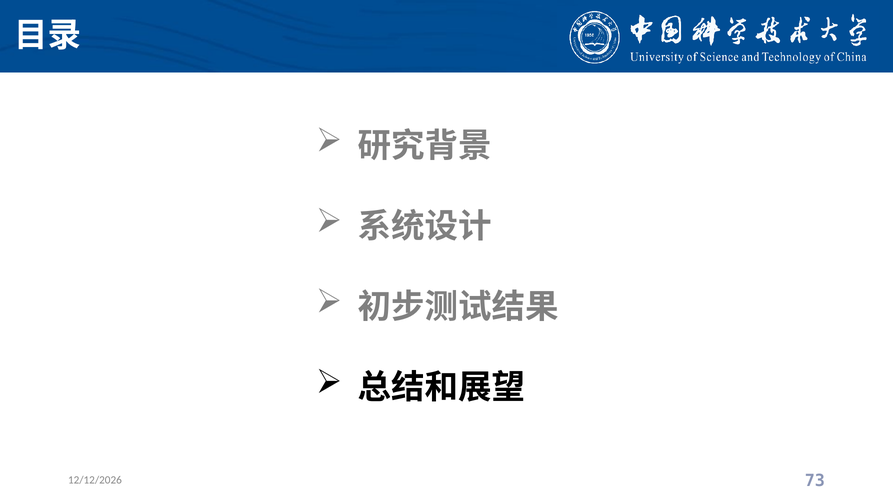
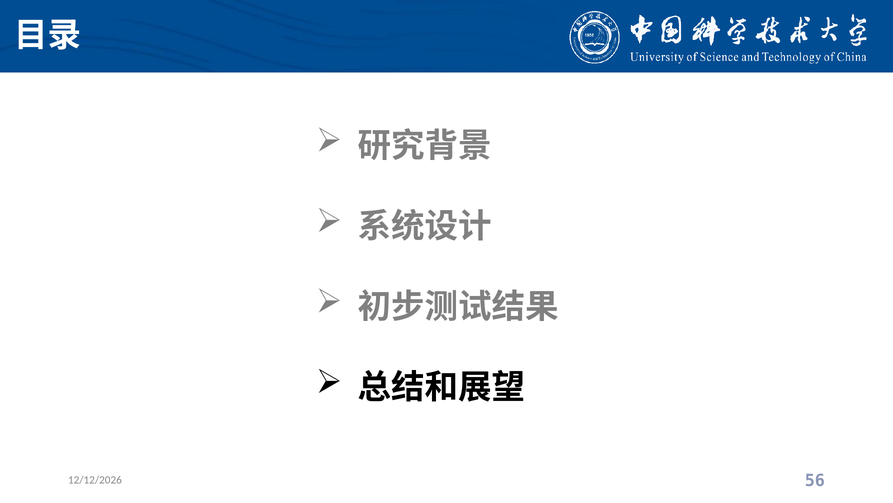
73: 73 -> 56 (815, 480)
